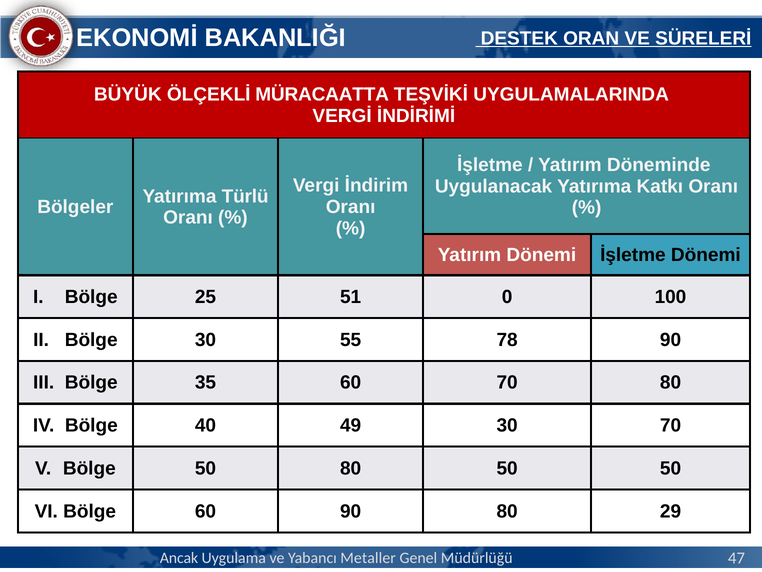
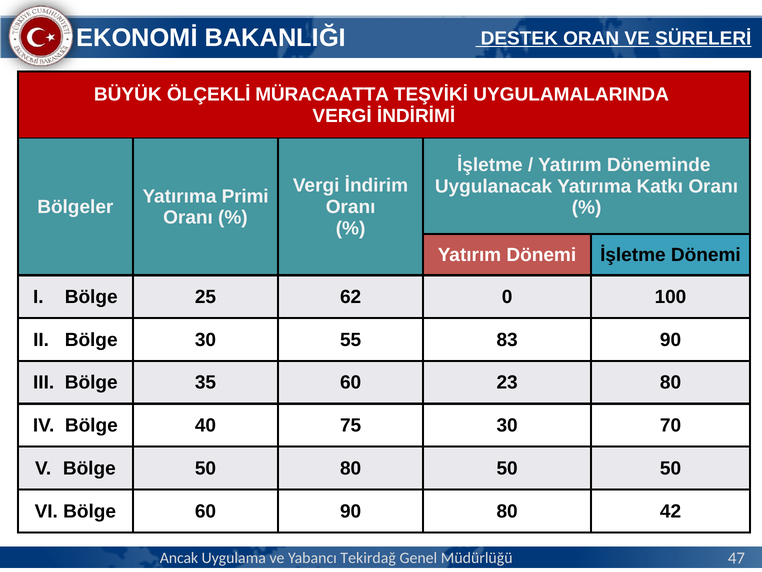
Türlü: Türlü -> Primi (245, 196)
51: 51 -> 62 (351, 297)
78: 78 -> 83 (507, 340)
60 70: 70 -> 23 (507, 382)
49: 49 -> 75 (351, 425)
29: 29 -> 42 (671, 511)
Metaller: Metaller -> Tekirdağ (368, 558)
